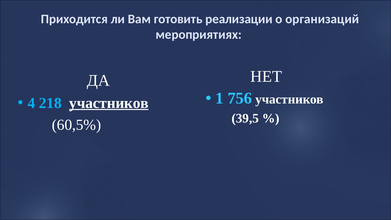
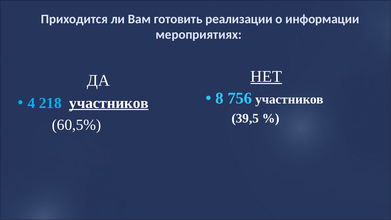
организаций: организаций -> информации (322, 19)
НЕТ underline: none -> present (266, 76)
1: 1 -> 8 (219, 98)
